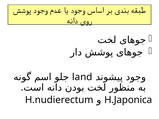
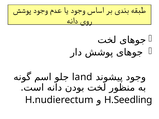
H.Japonica: H.Japonica -> H.Seedling (128, 100)
